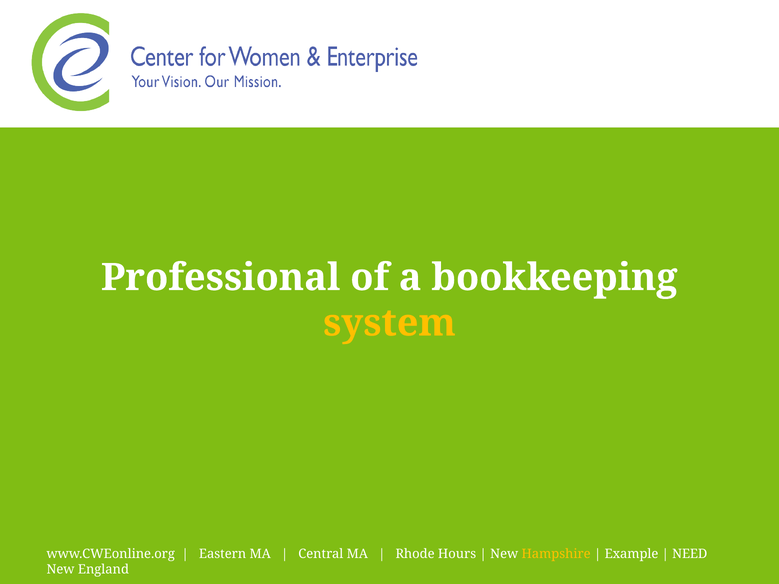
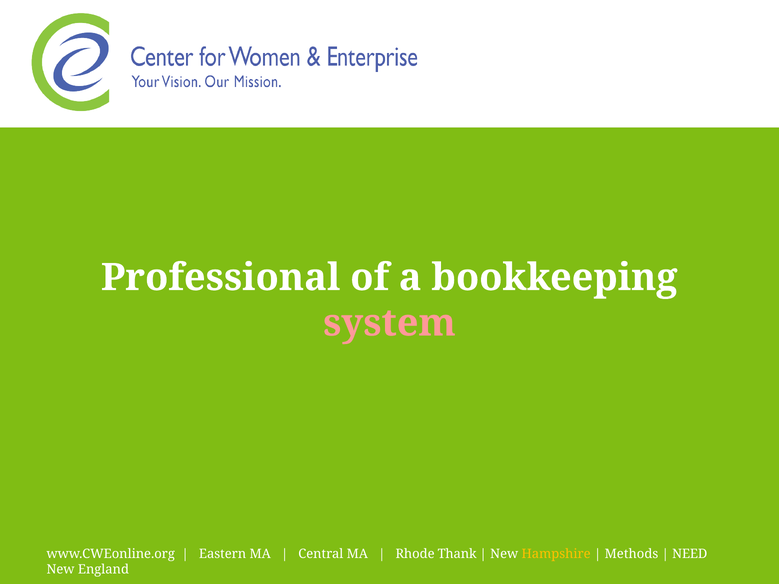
system colour: yellow -> pink (389, 323)
Hours: Hours -> Thank (457, 554)
Example: Example -> Methods (631, 554)
